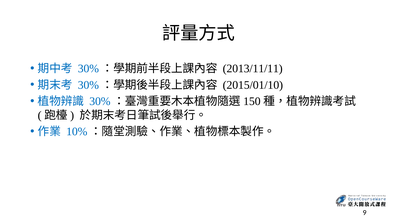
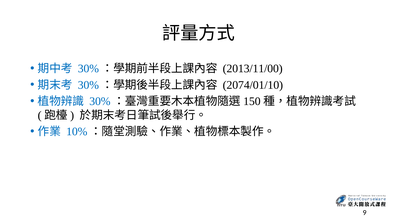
2013/11/11: 2013/11/11 -> 2013/11/00 (253, 69)
2015/01/10: 2015/01/10 -> 2074/01/10 (253, 85)
